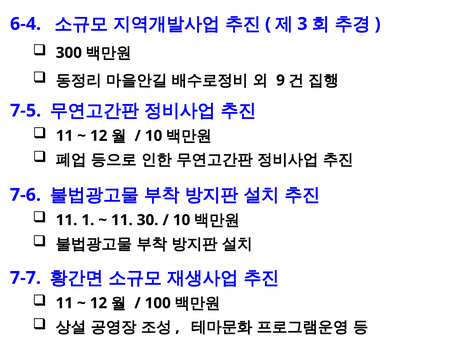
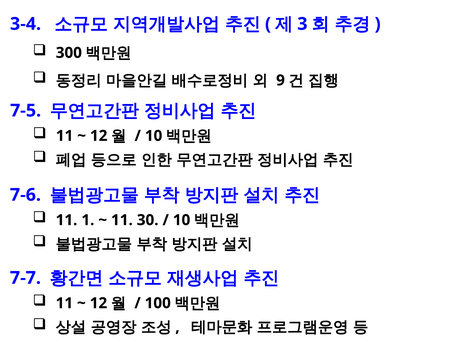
6-4: 6-4 -> 3-4 (26, 24)
